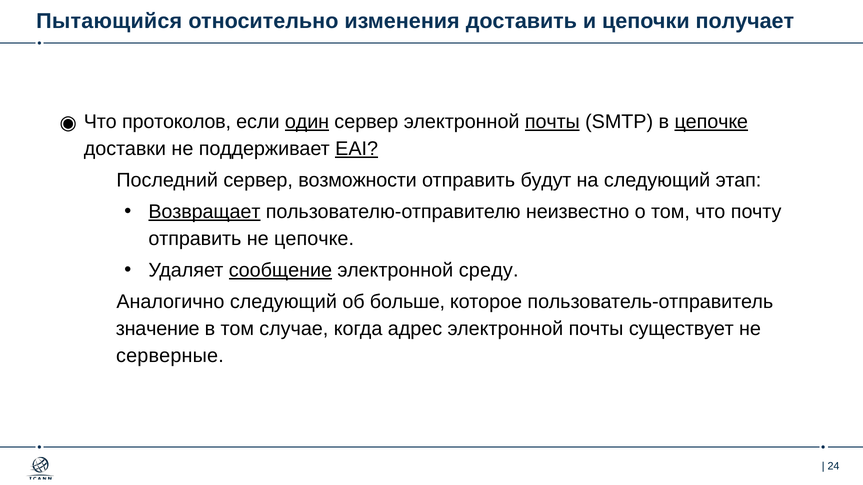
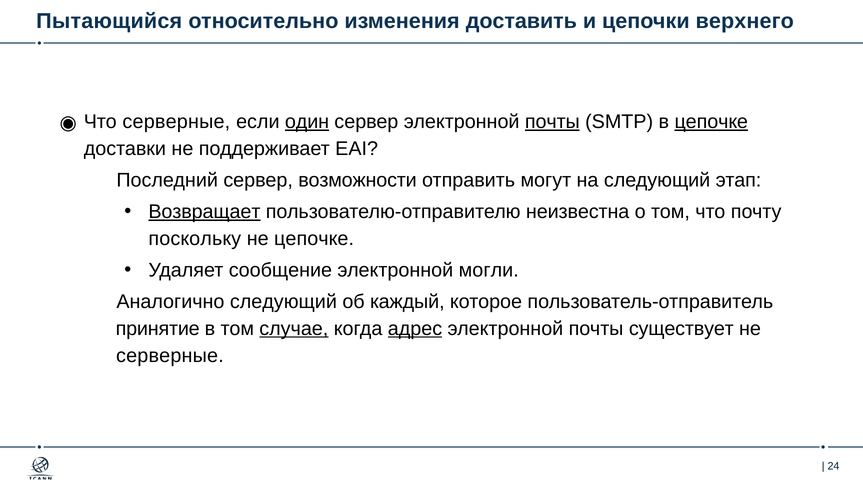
получает: получает -> верхнего (745, 21)
Что протоколов: протоколов -> серверные (176, 122)
EAI underline: present -> none (357, 149)
будут: будут -> могут (546, 180)
неизвестно: неизвестно -> неизвестна (578, 212)
отправить: отправить -> поскольку (195, 239)
сообщение underline: present -> none (280, 270)
среду: среду -> могли (489, 270)
больше: больше -> каждый (407, 302)
значение: значение -> принятие (158, 329)
случае underline: none -> present (294, 329)
адрес underline: none -> present (415, 329)
